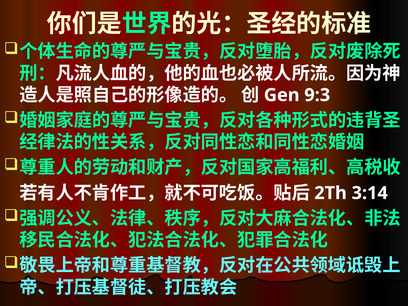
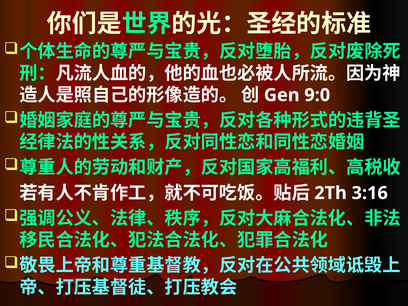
9:3: 9:3 -> 9:0 (317, 95)
3:14: 3:14 -> 3:16 (370, 193)
